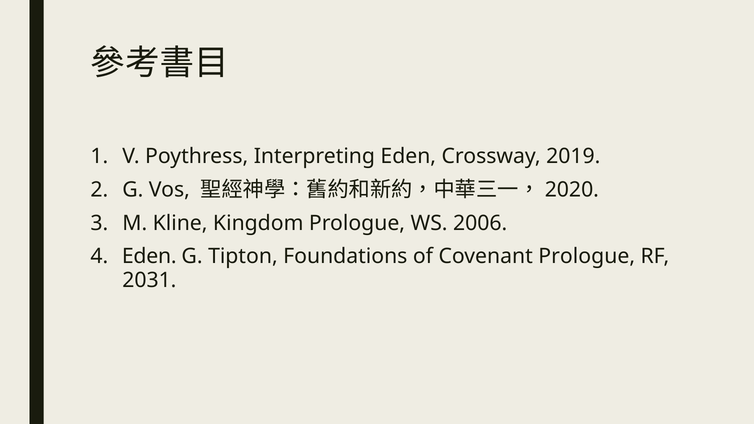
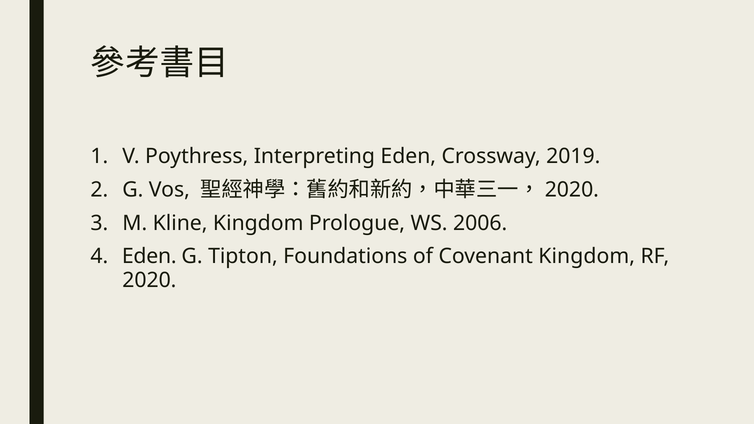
Covenant Prologue: Prologue -> Kingdom (587, 256)
2031: 2031 -> 2020 (149, 280)
